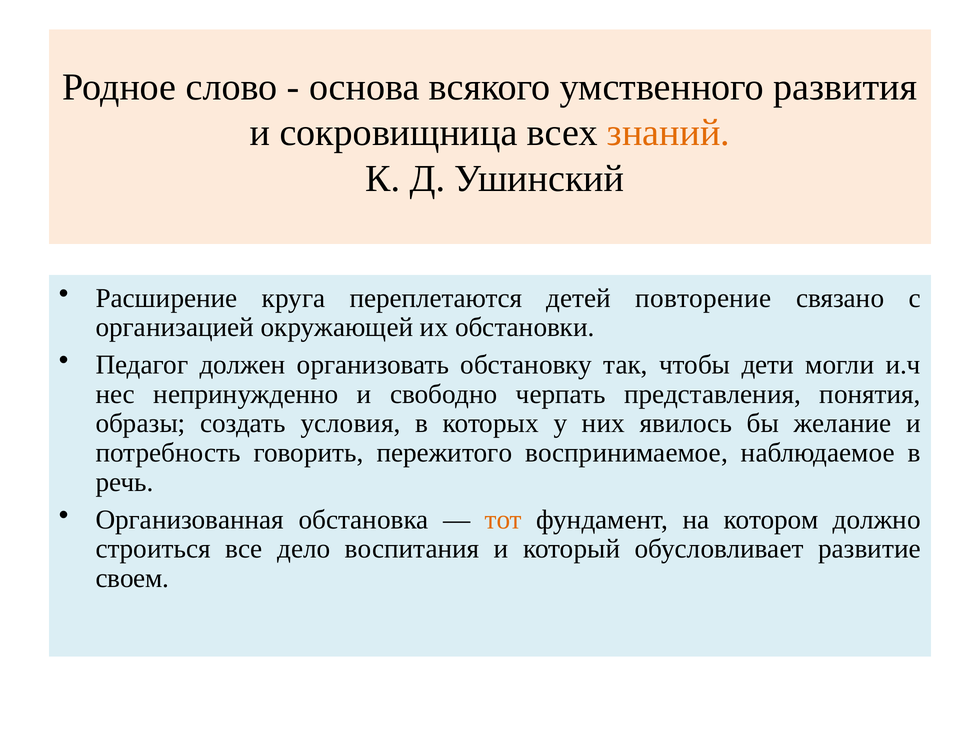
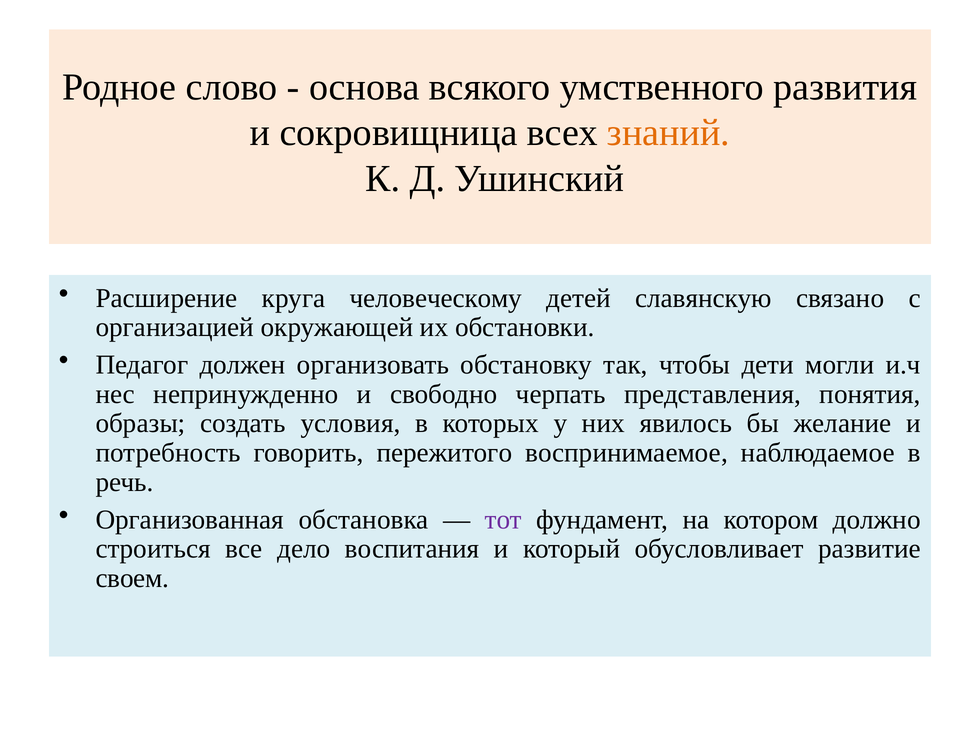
переплетаются: переплетаются -> человеческому (436, 298)
повторение: повторение -> славянскую (703, 298)
тот colour: orange -> purple (503, 520)
